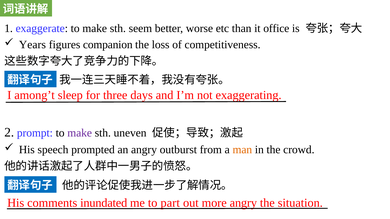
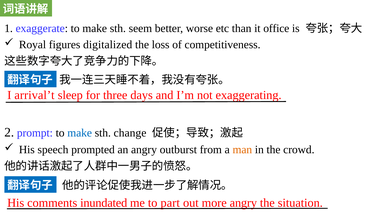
Years: Years -> Royal (32, 45)
companion: companion -> digitalized (108, 45)
among’t: among’t -> arrival’t (34, 95)
make colour: purple -> blue (80, 133)
uneven: uneven -> change (130, 133)
